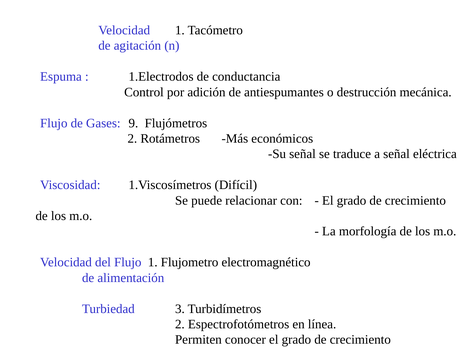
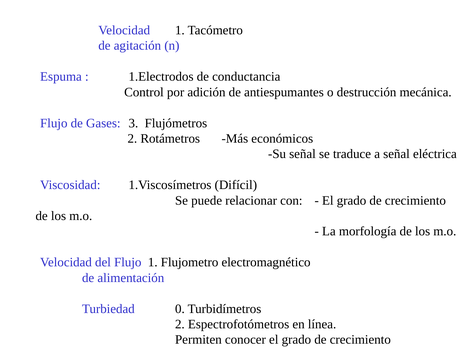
9: 9 -> 3 (133, 123)
3: 3 -> 0 (180, 309)
